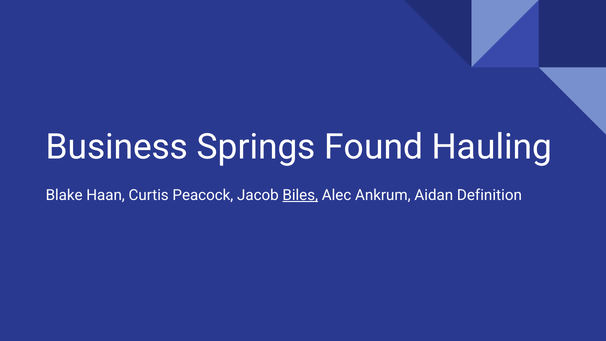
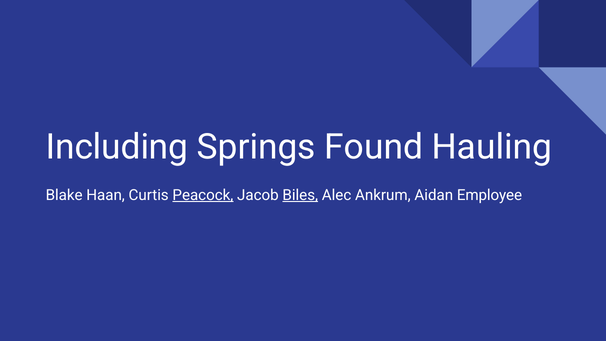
Business: Business -> Including (117, 147)
Peacock underline: none -> present (203, 195)
Definition: Definition -> Employee (489, 195)
